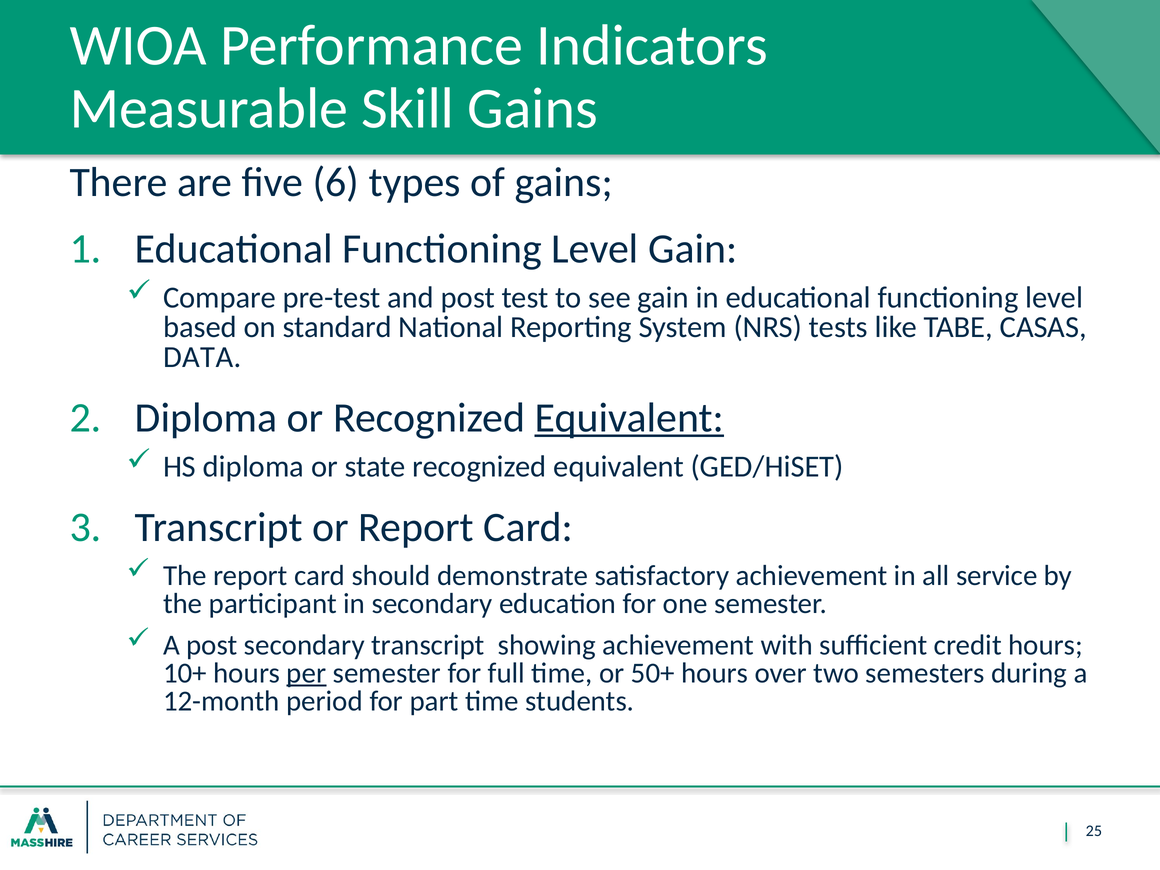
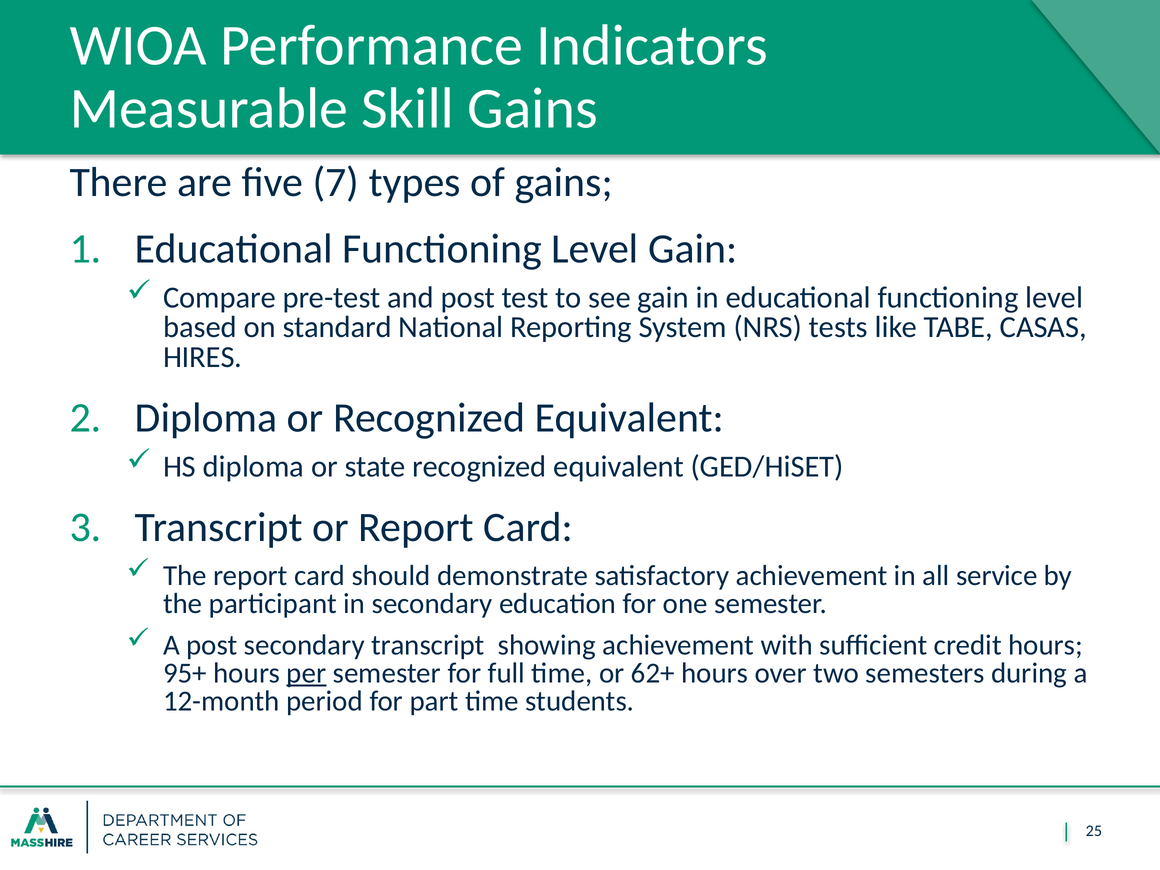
6: 6 -> 7 (336, 182)
DATA: DATA -> HIRES (203, 357)
Equivalent underline: present -> none (629, 418)
10+: 10+ -> 95+ (185, 673)
50+: 50+ -> 62+ (653, 673)
